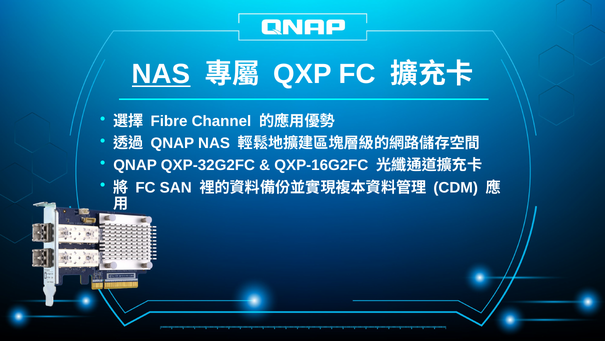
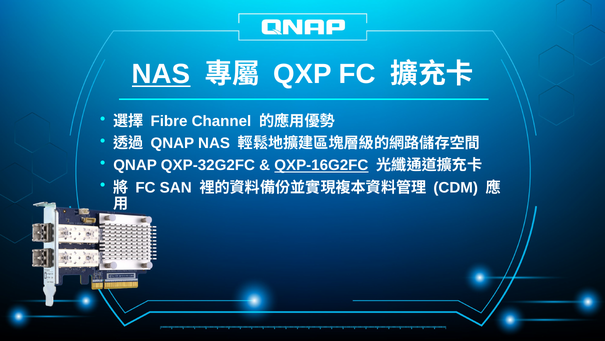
QXP-16G2FC underline: none -> present (321, 165)
